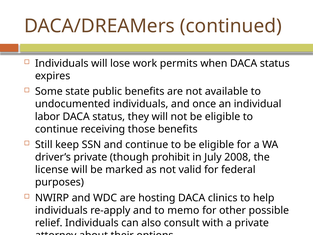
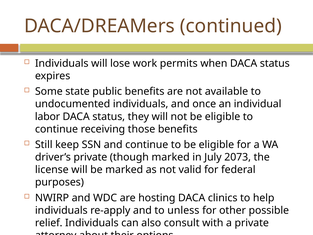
though prohibit: prohibit -> marked (171, 157)
2008: 2008 -> 2073 (238, 157)
memo: memo -> unless (183, 210)
